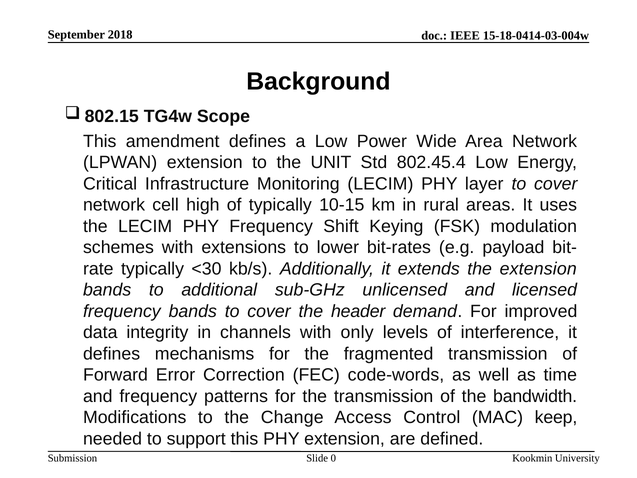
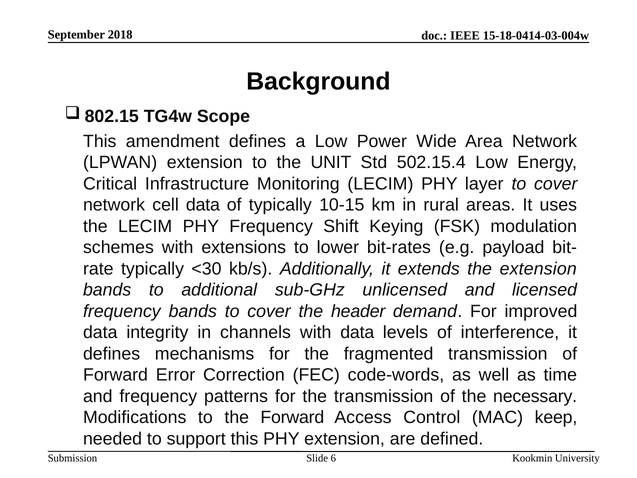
802.45.4: 802.45.4 -> 502.15.4 (431, 162)
cell high: high -> data (203, 205)
with only: only -> data (357, 332)
bandwidth: bandwidth -> necessary (535, 396)
the Change: Change -> Forward (292, 417)
0: 0 -> 6 (333, 458)
